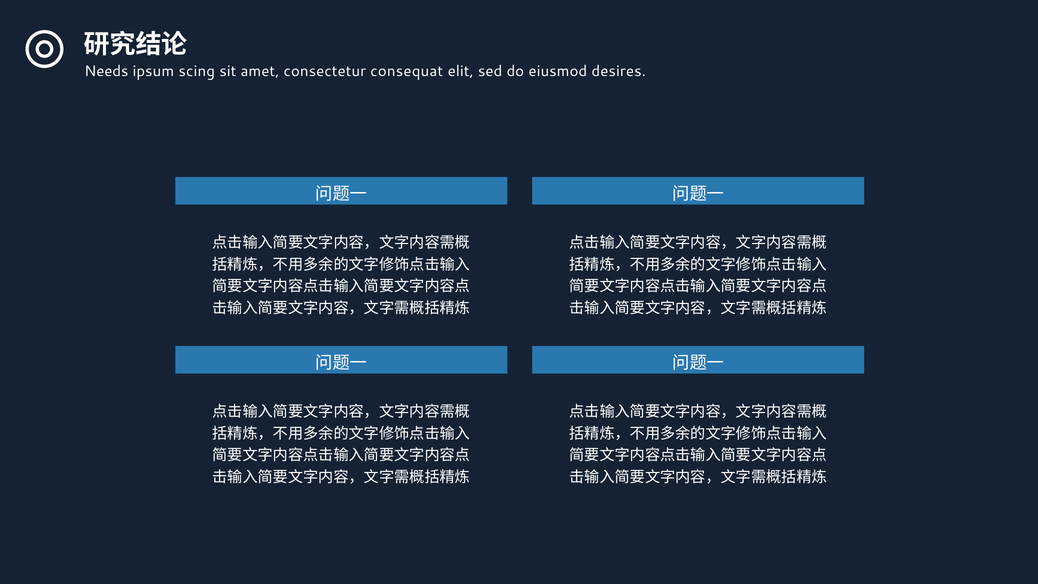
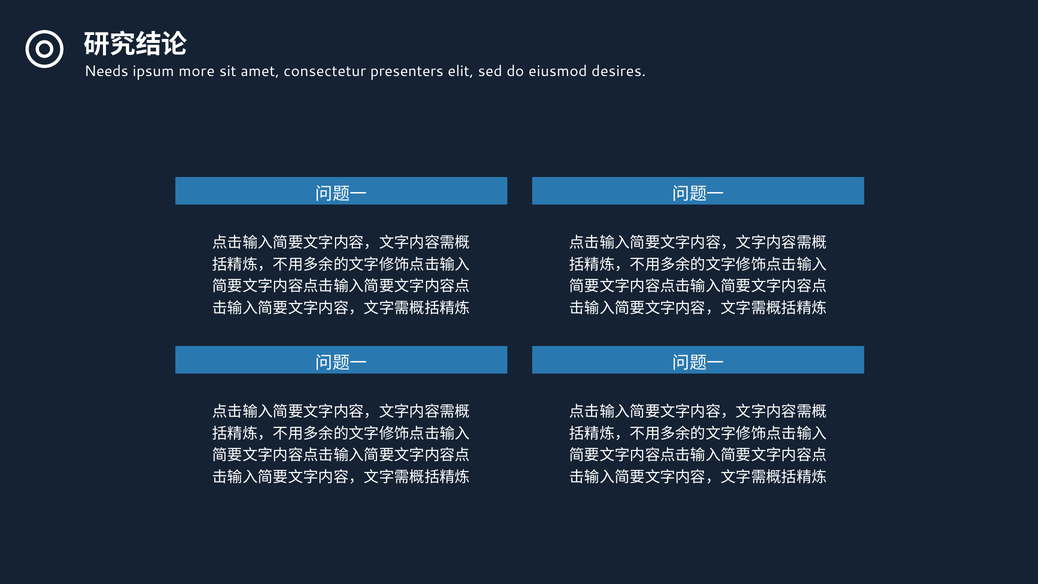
scing: scing -> more (197, 71)
consequat: consequat -> presenters (407, 71)
